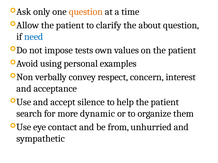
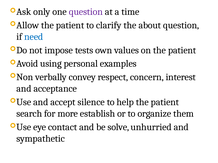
question colour: orange -> purple (86, 12)
dynamic: dynamic -> establish (98, 114)
from: from -> solve (118, 127)
